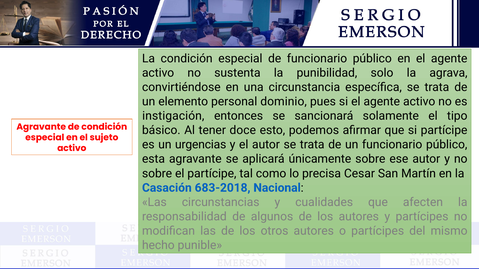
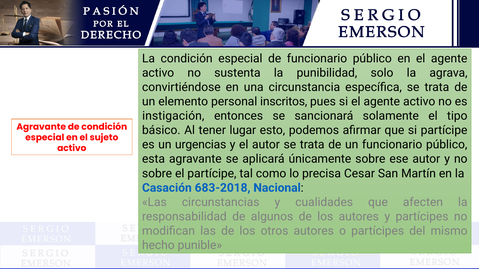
dominio: dominio -> inscritos (284, 102)
doce: doce -> lugar (243, 131)
